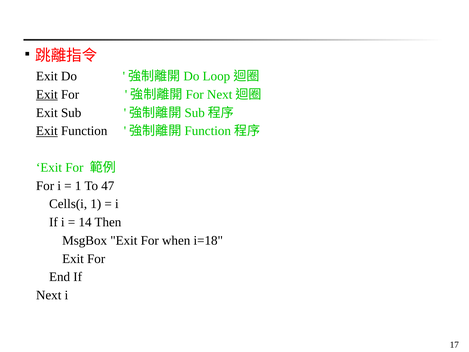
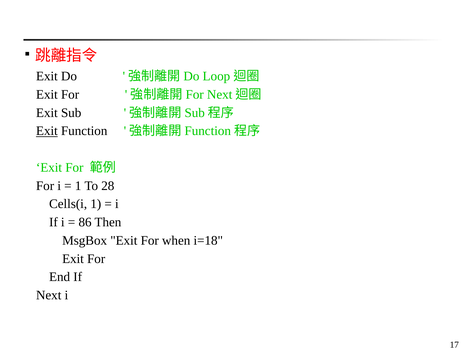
Exit underline: present -> none (47, 94)
47: 47 -> 28 (108, 186)
14: 14 -> 86 (85, 222)
